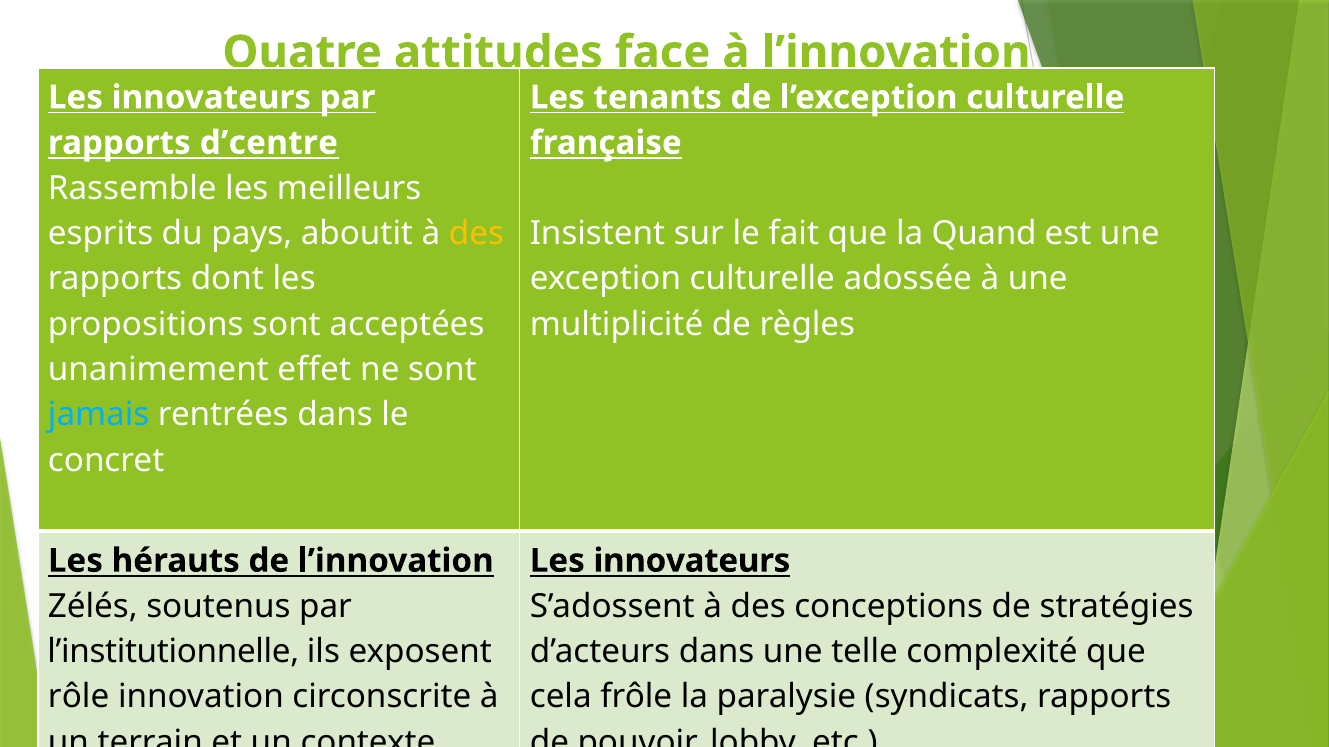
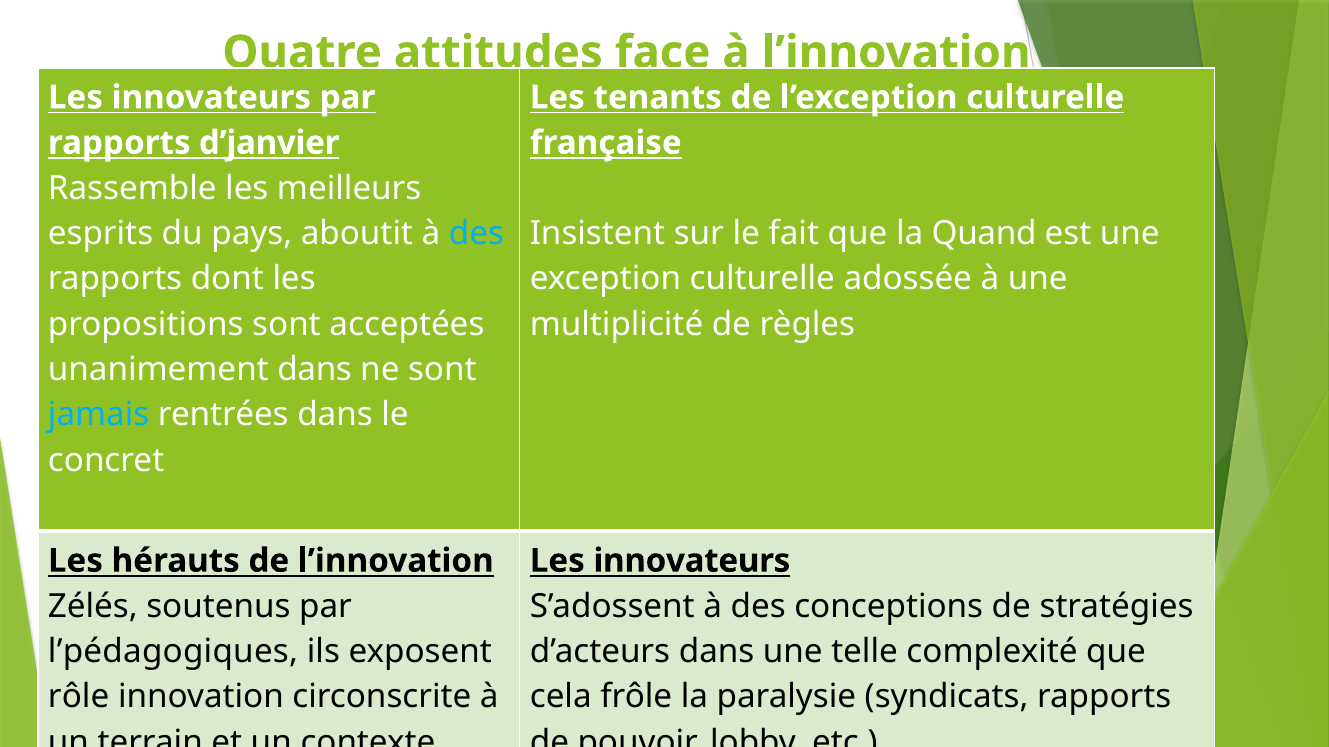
d’centre: d’centre -> d’janvier (269, 143)
des colour: yellow -> light blue (476, 234)
unanimement effet: effet -> dans (315, 370)
l’institutionnelle: l’institutionnelle -> l’pédagogiques (173, 652)
